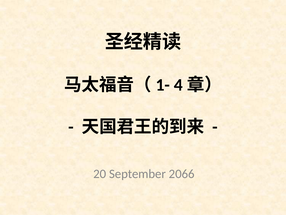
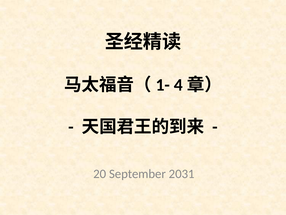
2066: 2066 -> 2031 (182, 174)
